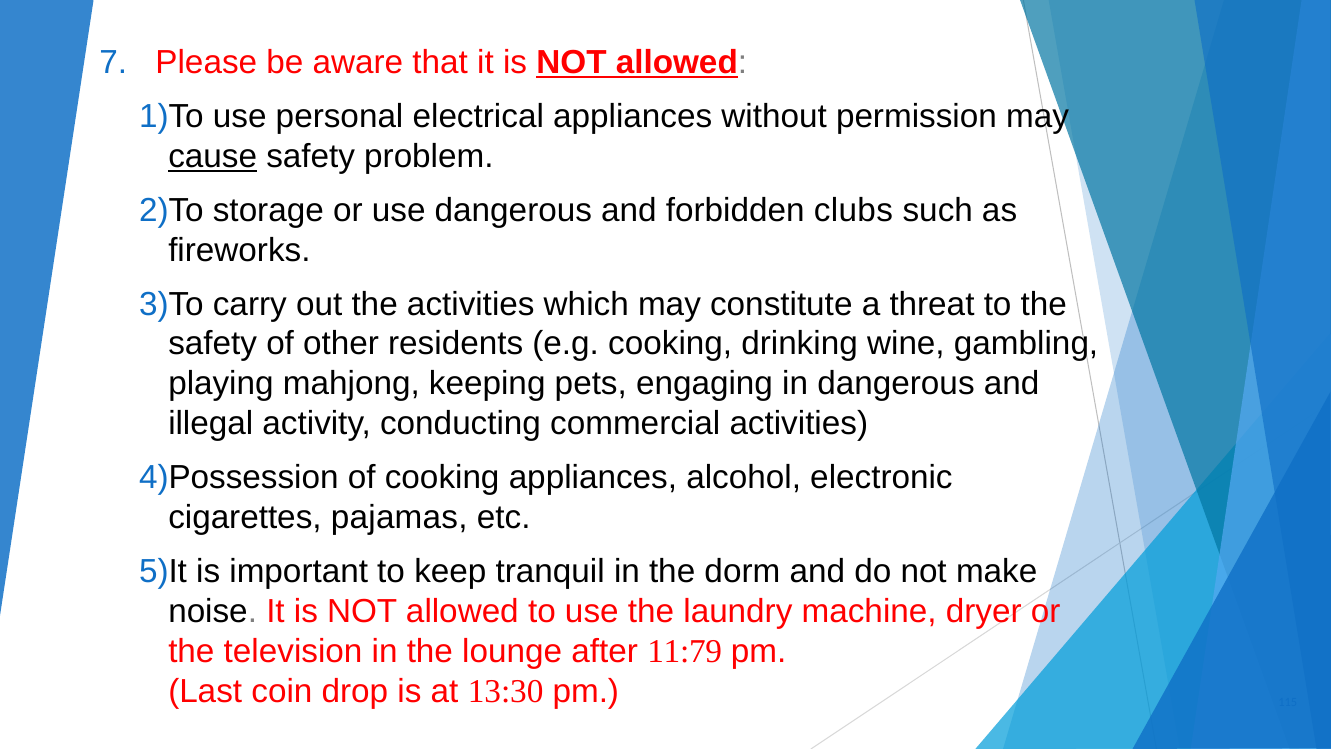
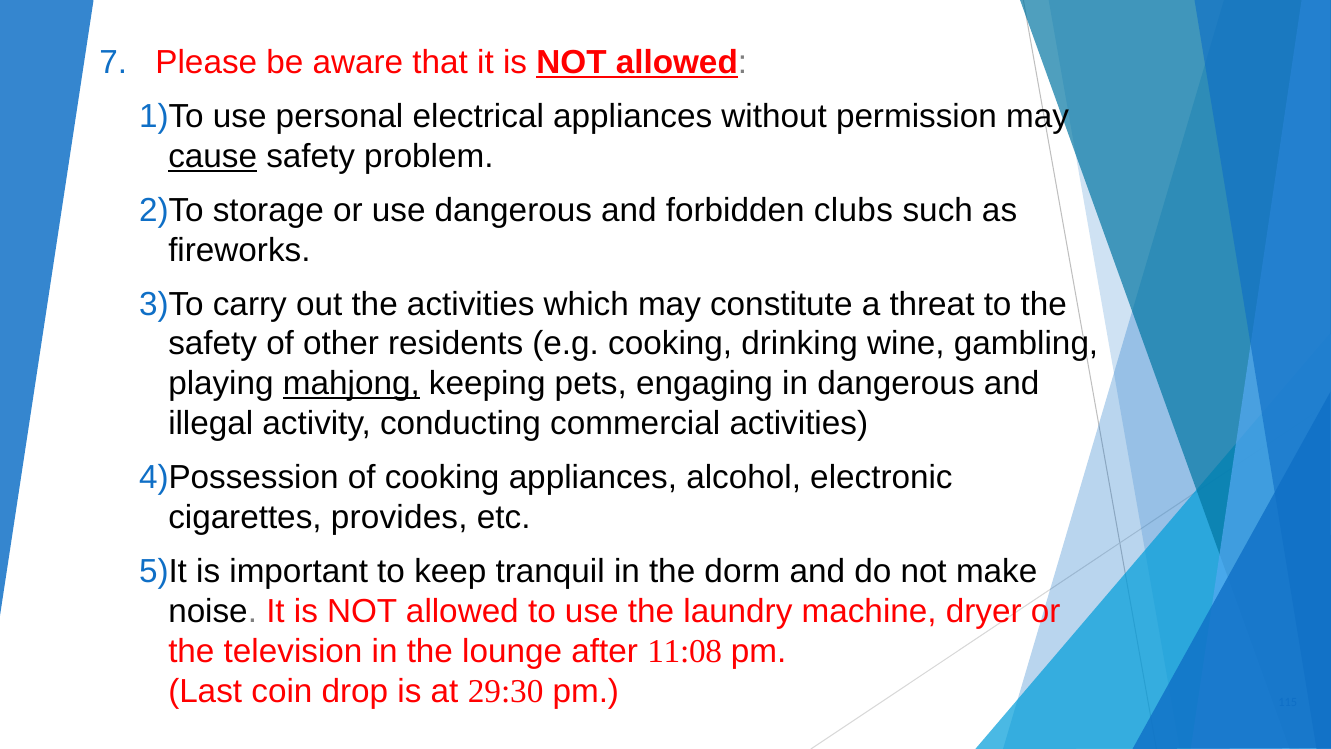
mahjong underline: none -> present (351, 384)
pajamas: pajamas -> provides (399, 517)
11:79: 11:79 -> 11:08 (685, 651)
13:30: 13:30 -> 29:30 (506, 691)
